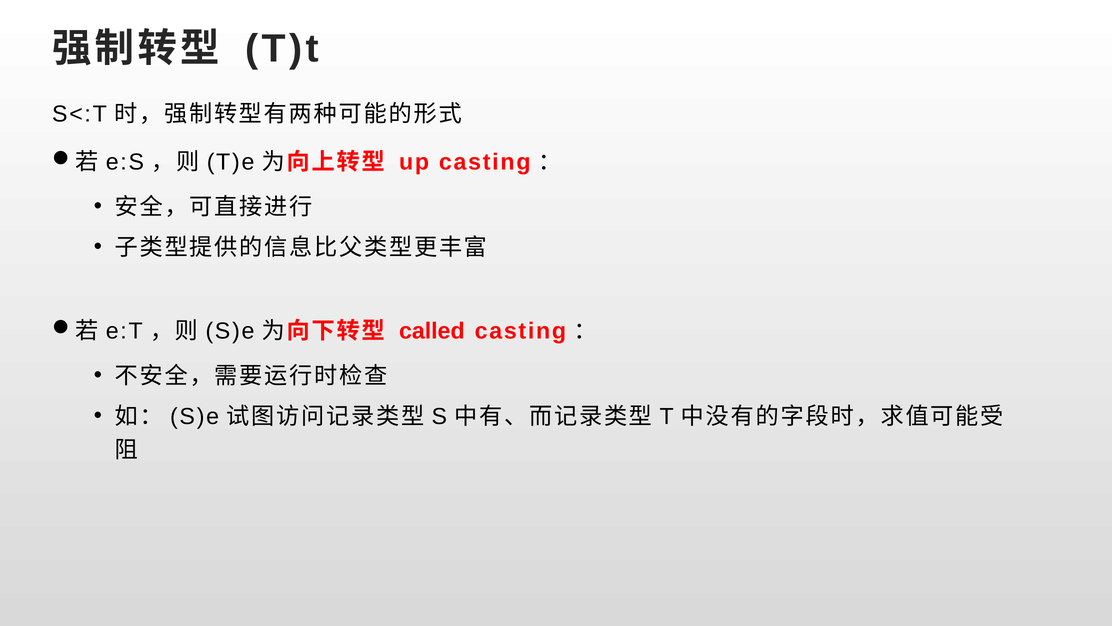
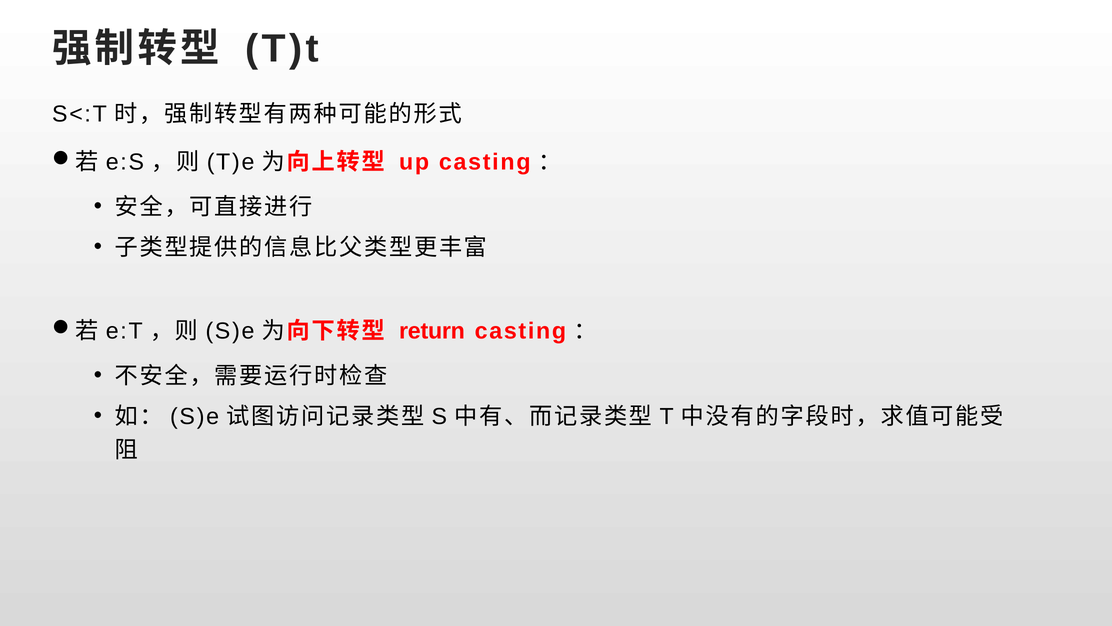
called: called -> return (432, 331)
